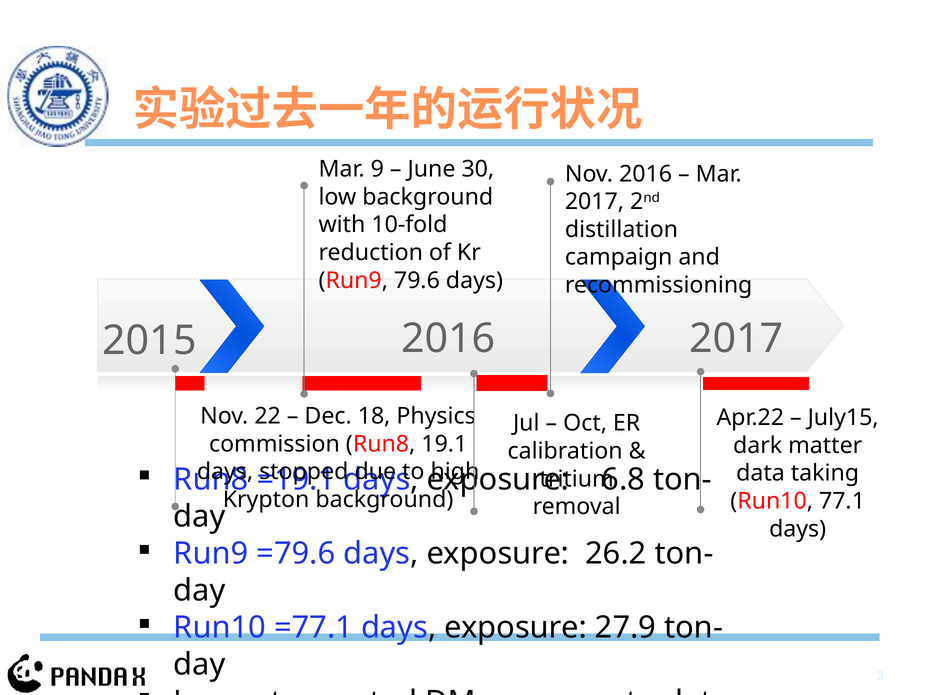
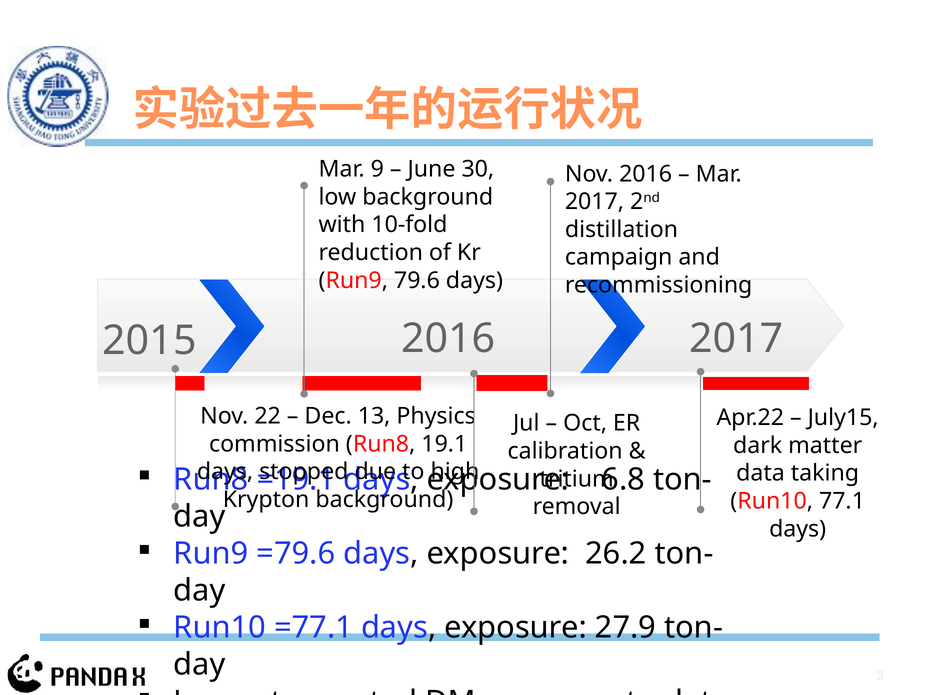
18: 18 -> 13 (374, 416)
